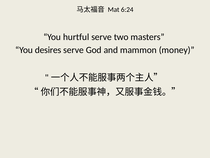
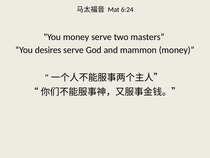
You hurtful: hurtful -> money (76, 37)
